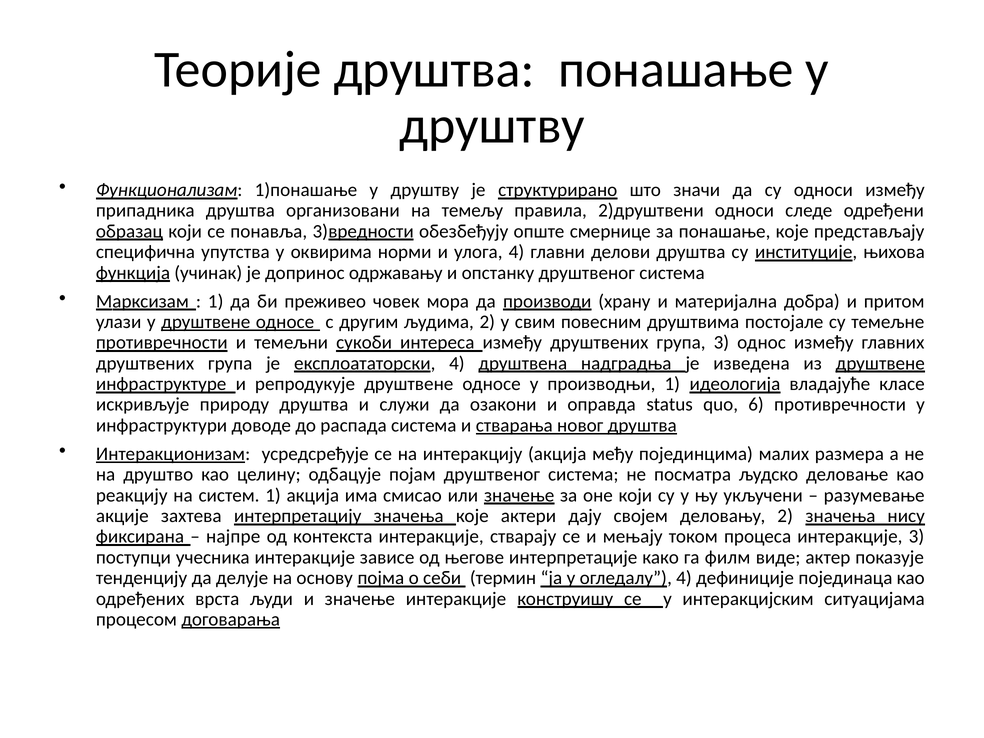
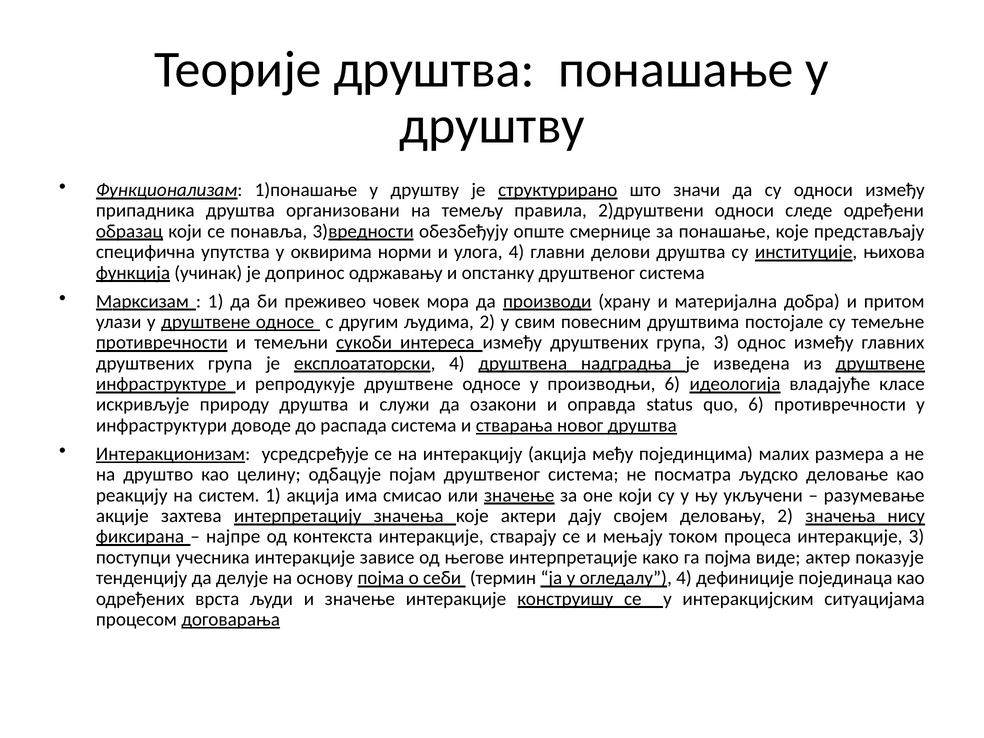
производњи 1: 1 -> 6 (672, 384)
га филм: филм -> појма (728, 557)
